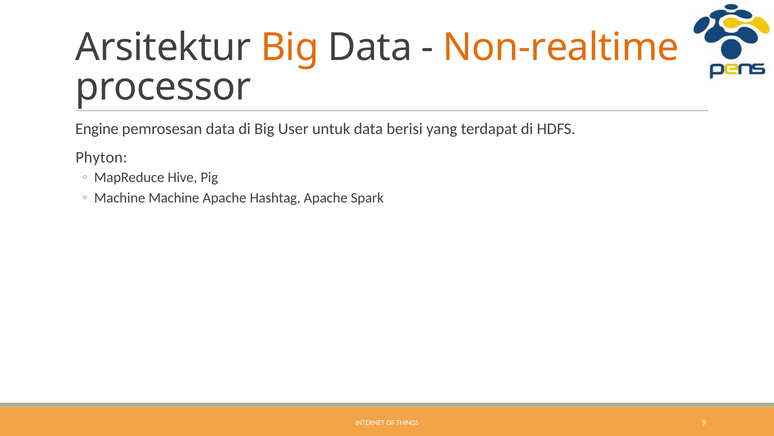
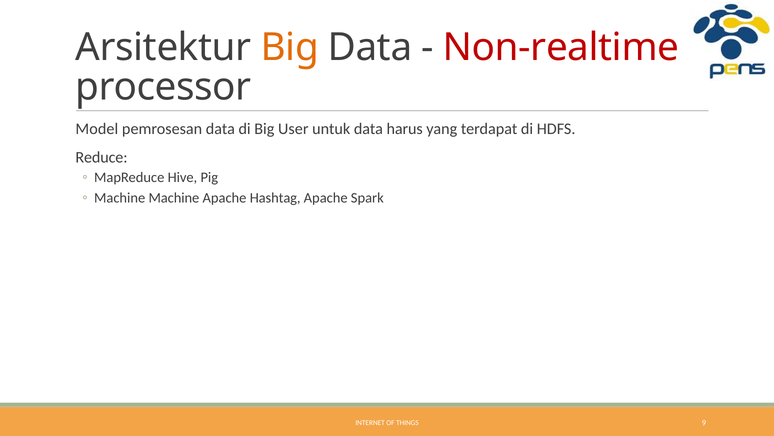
Non-realtime colour: orange -> red (561, 47)
Engine: Engine -> Model (97, 129)
berisi: berisi -> harus (405, 129)
Phyton: Phyton -> Reduce (102, 157)
